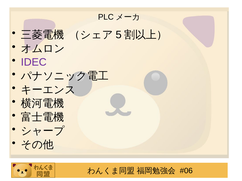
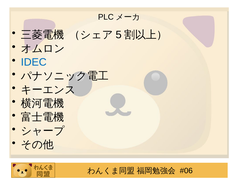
IDEC colour: purple -> blue (34, 62)
